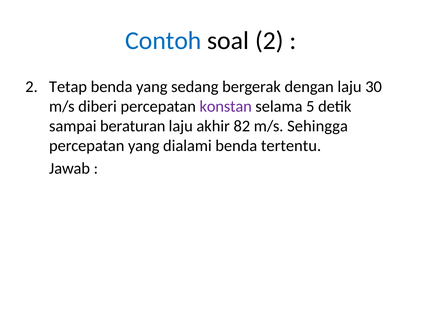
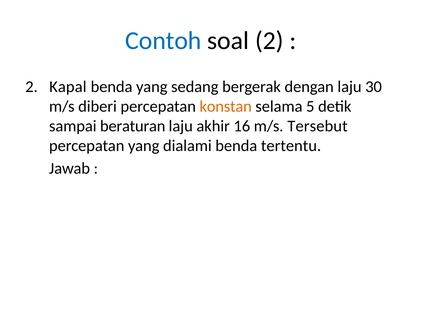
Tetap: Tetap -> Kapal (68, 87)
konstan colour: purple -> orange (226, 107)
82: 82 -> 16 (242, 126)
Sehingga: Sehingga -> Tersebut (318, 126)
